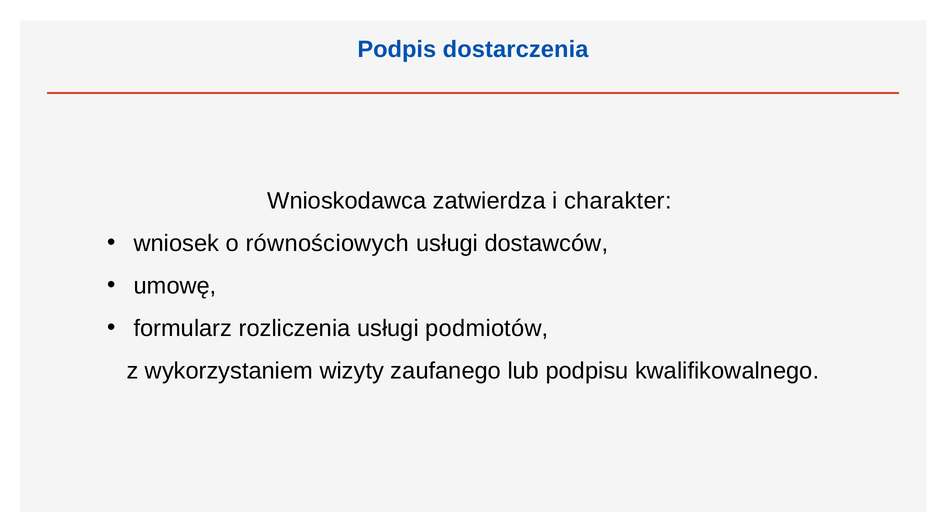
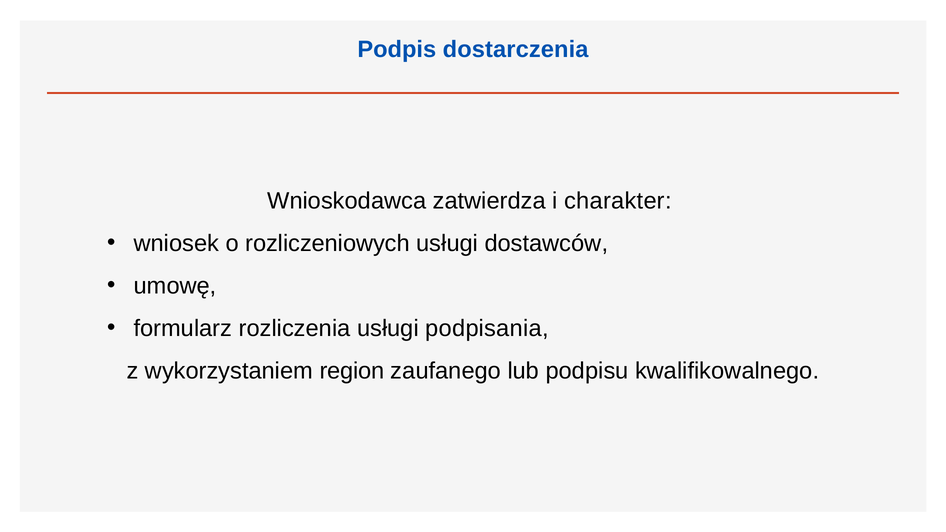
równościowych: równościowych -> rozliczeniowych (328, 243)
podmiotów: podmiotów -> podpisania (487, 329)
wizyty: wizyty -> region (352, 371)
